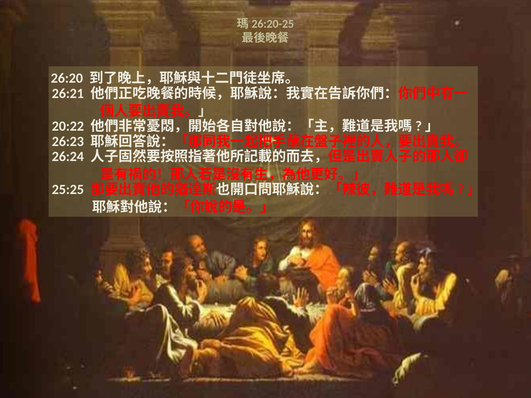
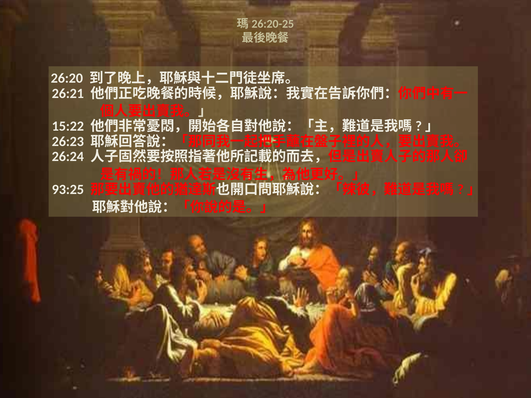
20:22: 20:22 -> 15:22 (68, 126)
25:25: 25:25 -> 93:25 (68, 190)
